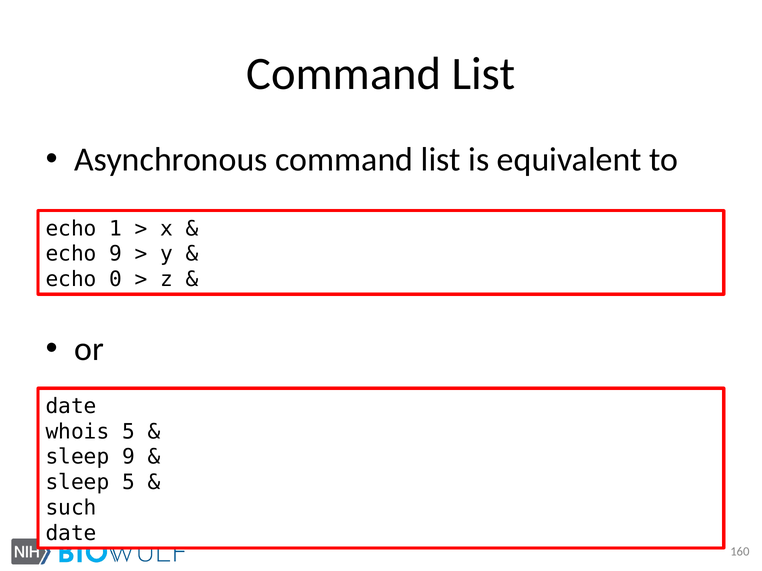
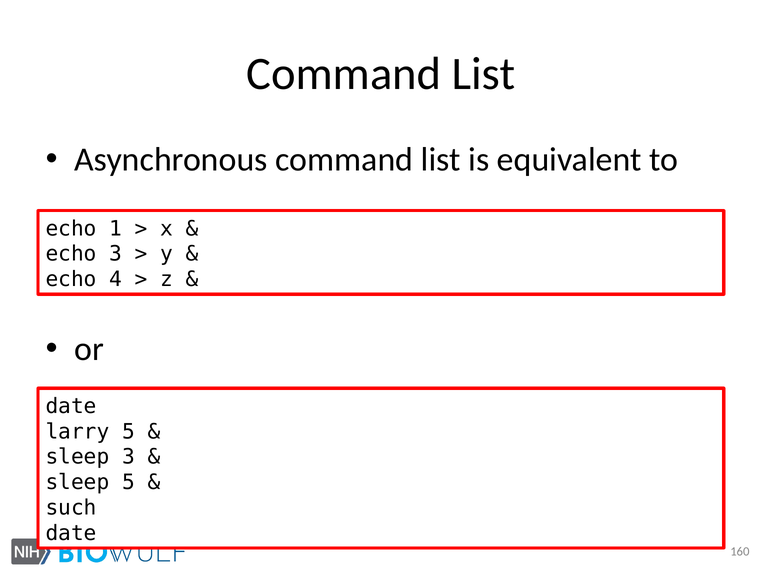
echo 9: 9 -> 3 (116, 254)
0: 0 -> 4 (116, 280)
whois: whois -> larry (77, 432)
sleep 9: 9 -> 3 (129, 457)
